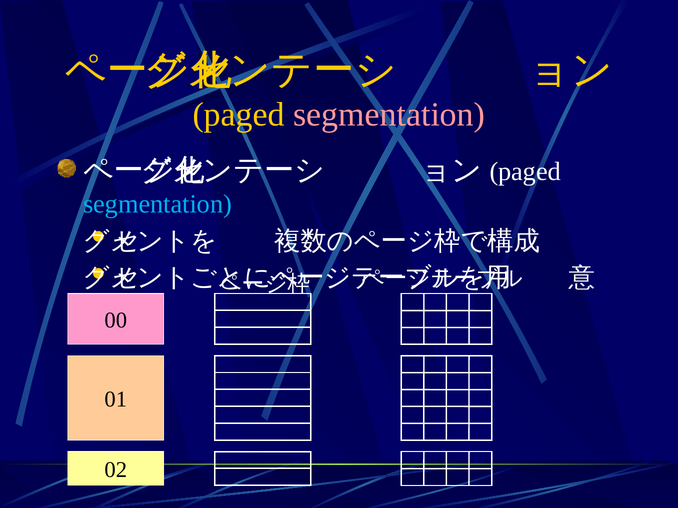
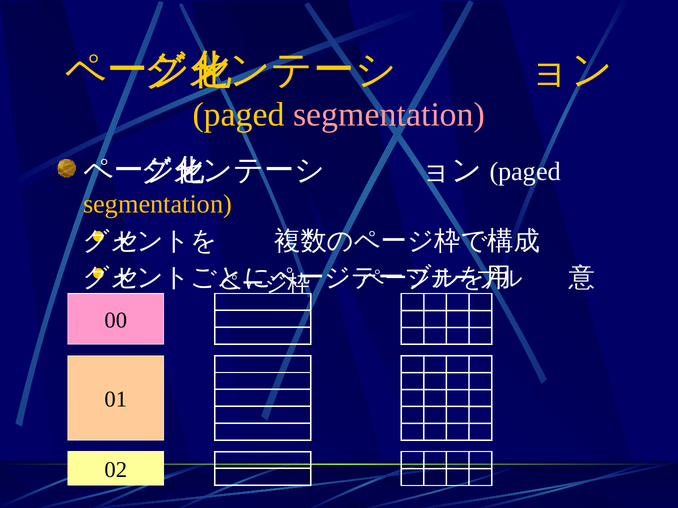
segmentation colour: light blue -> yellow (158, 204)
